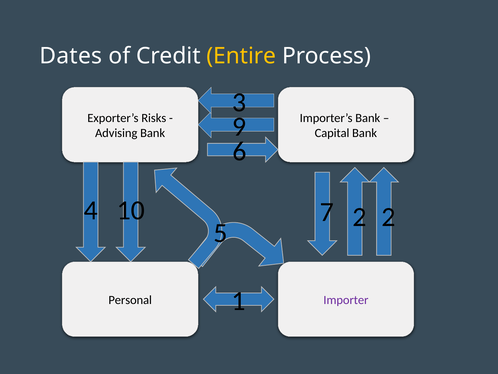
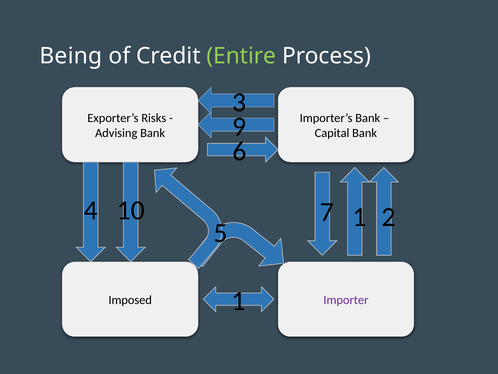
Dates: Dates -> Being (71, 56)
Entire colour: yellow -> light green (241, 56)
10 2: 2 -> 1 (359, 217)
Personal: Personal -> Imposed (130, 300)
